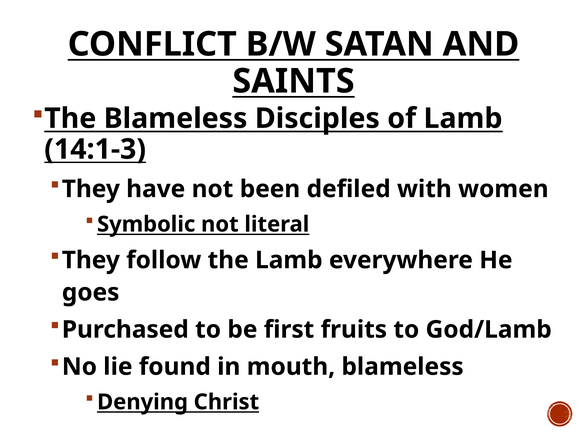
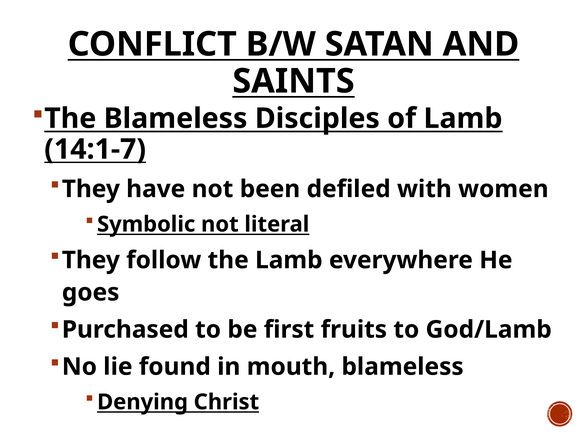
14:1-3: 14:1-3 -> 14:1-7 (95, 149)
